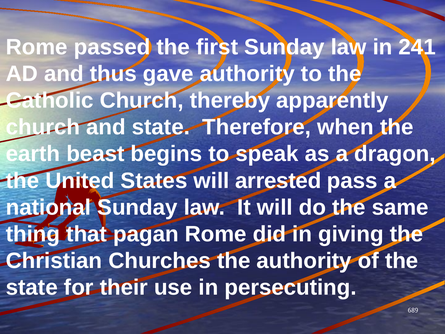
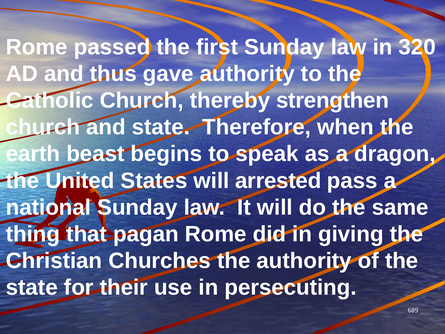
241: 241 -> 320 (417, 47)
apparently: apparently -> strengthen (333, 100)
